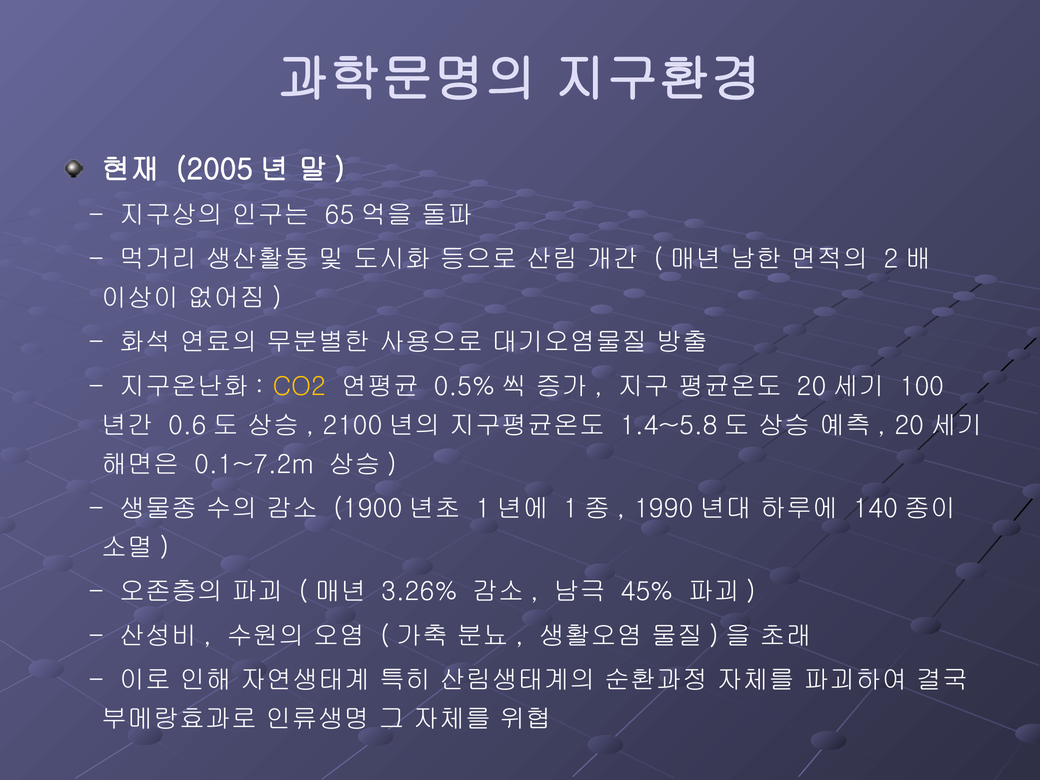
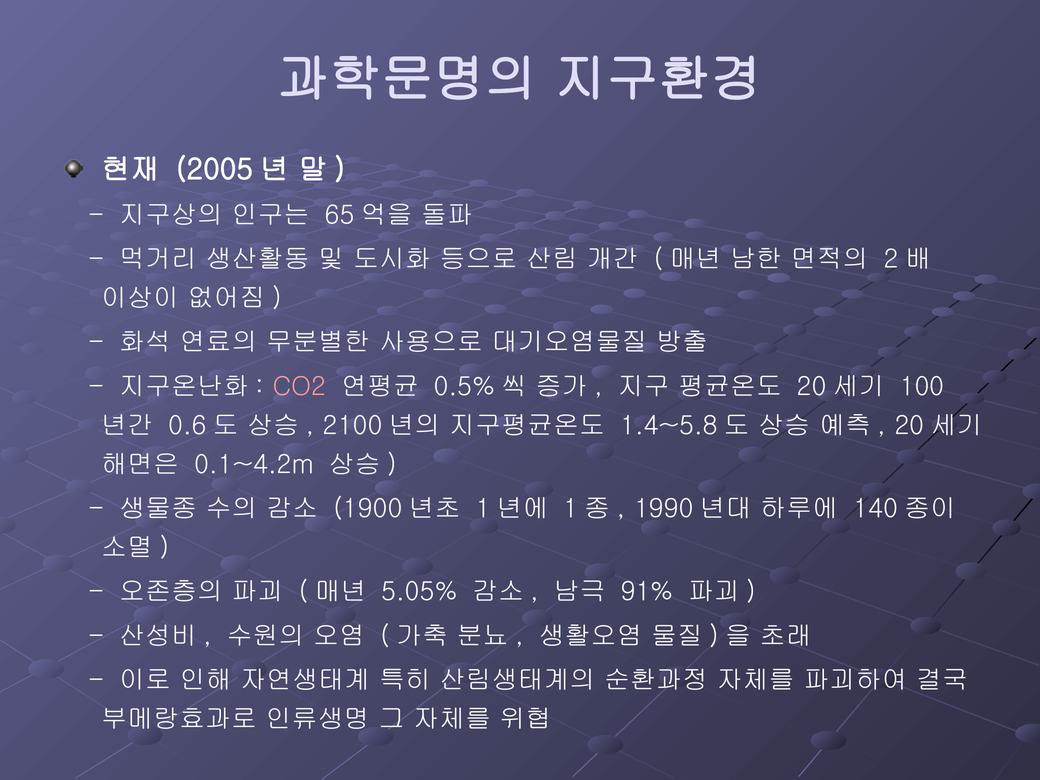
CO2 colour: yellow -> pink (300, 387)
0.1~7.2m: 0.1~7.2m -> 0.1~4.2m (254, 465)
3.26%: 3.26% -> 5.05% (419, 592)
45%: 45% -> 91% (647, 592)
